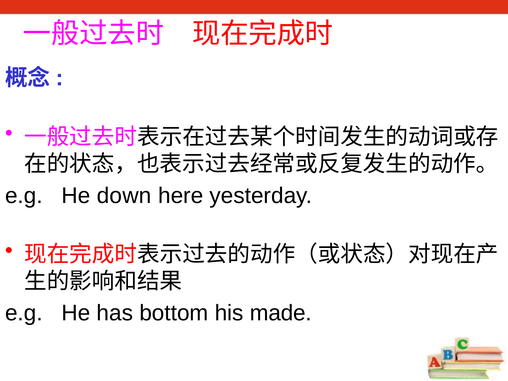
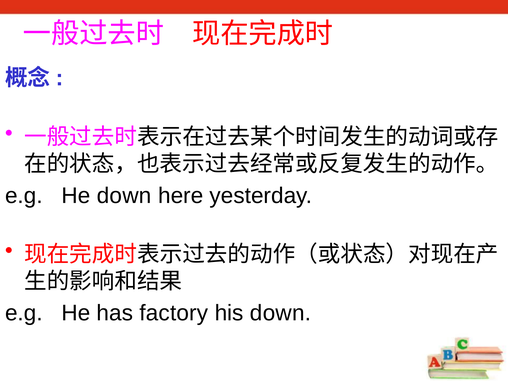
bottom: bottom -> factory (174, 313)
his made: made -> down (280, 313)
